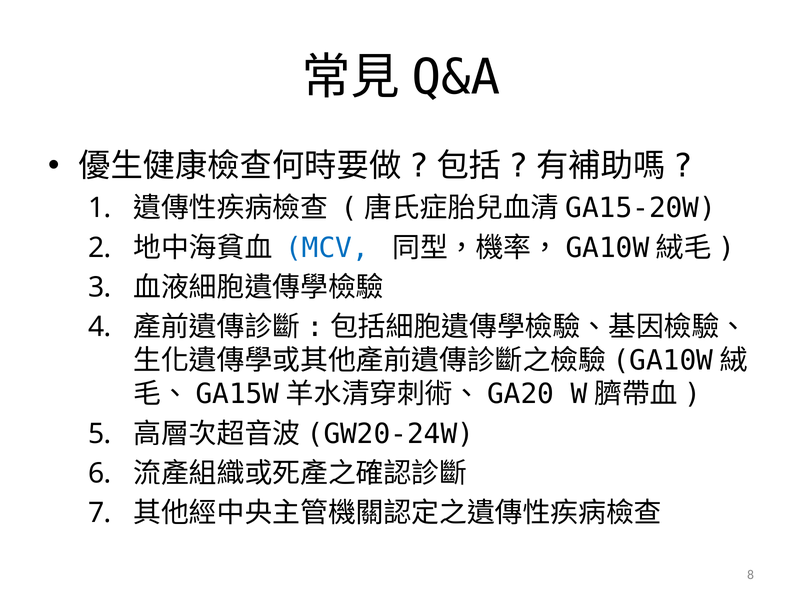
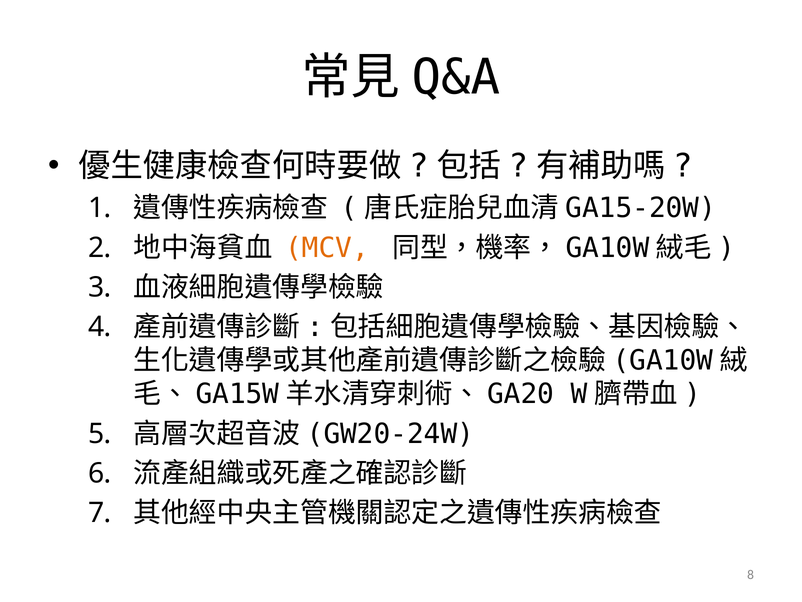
MCV colour: blue -> orange (327, 248)
